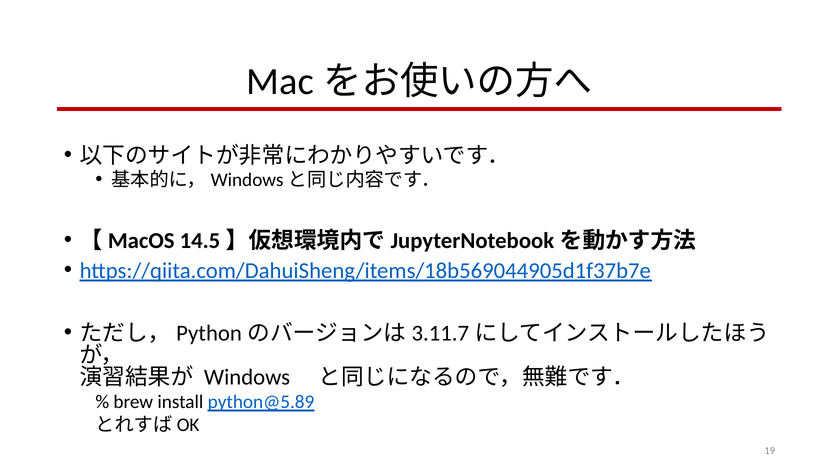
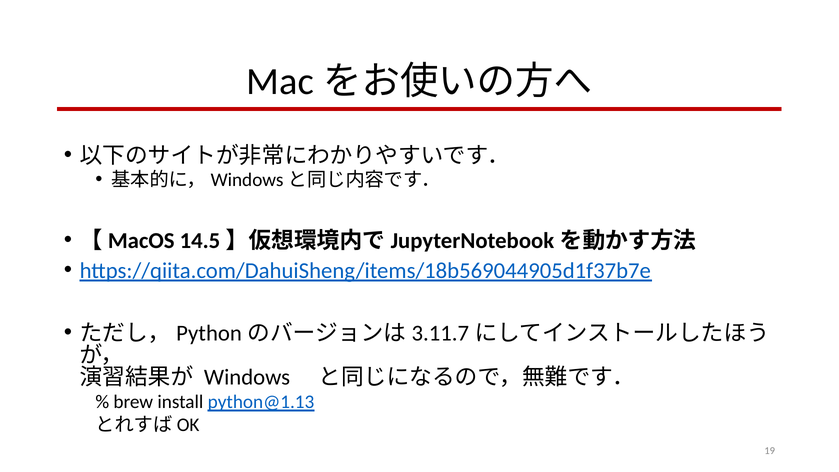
python@5.89: python@5.89 -> python@1.13 (261, 402)
